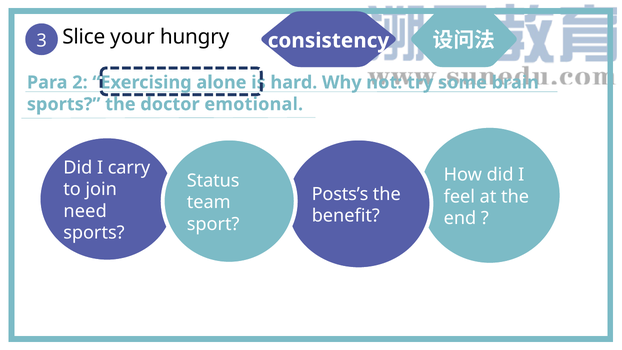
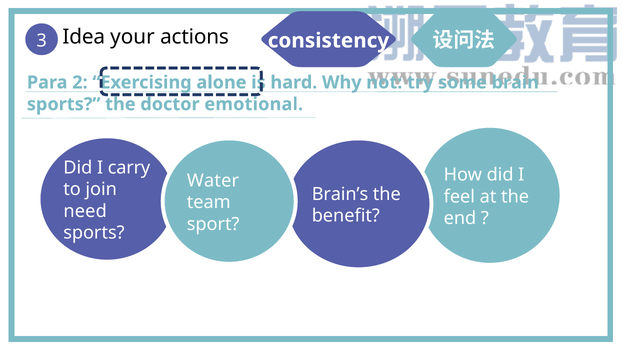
Slice: Slice -> Idea (84, 37)
hungry: hungry -> actions (195, 37)
Status: Status -> Water (213, 181)
Posts’s: Posts’s -> Brain’s (340, 194)
